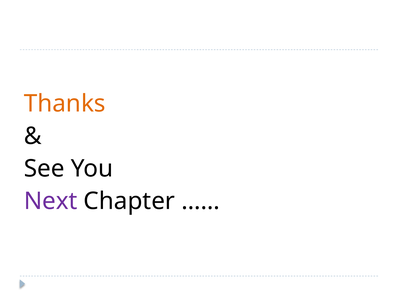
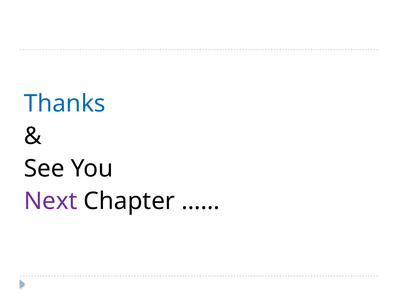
Thanks colour: orange -> blue (65, 104)
